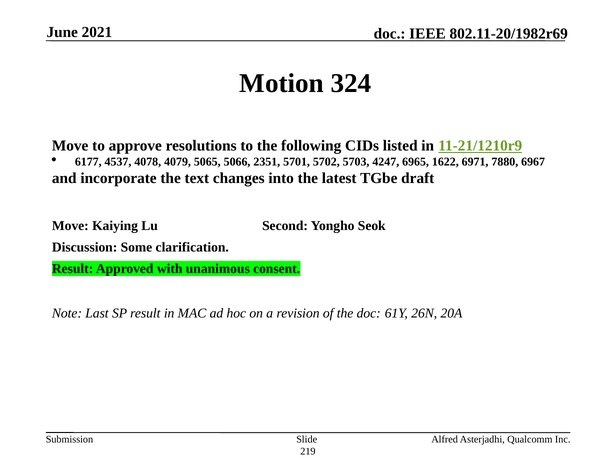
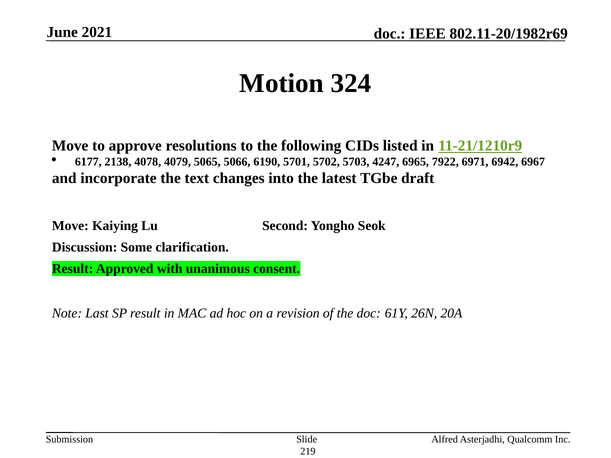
4537: 4537 -> 2138 (118, 162)
2351: 2351 -> 6190 (267, 162)
1622: 1622 -> 7922 (445, 162)
7880: 7880 -> 6942 (505, 162)
